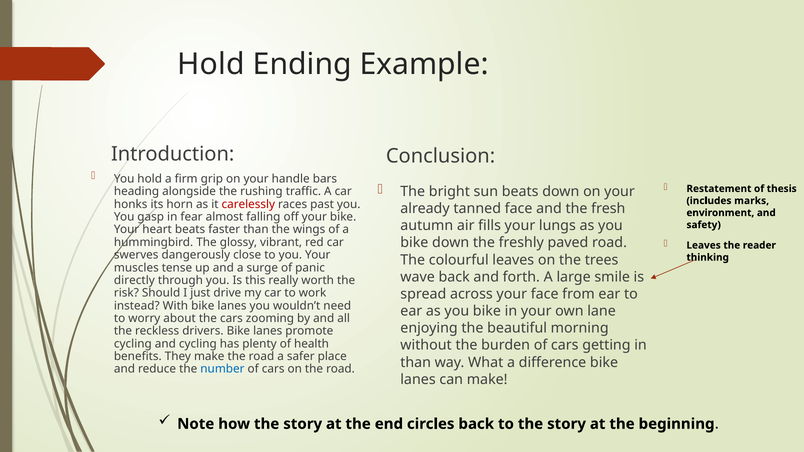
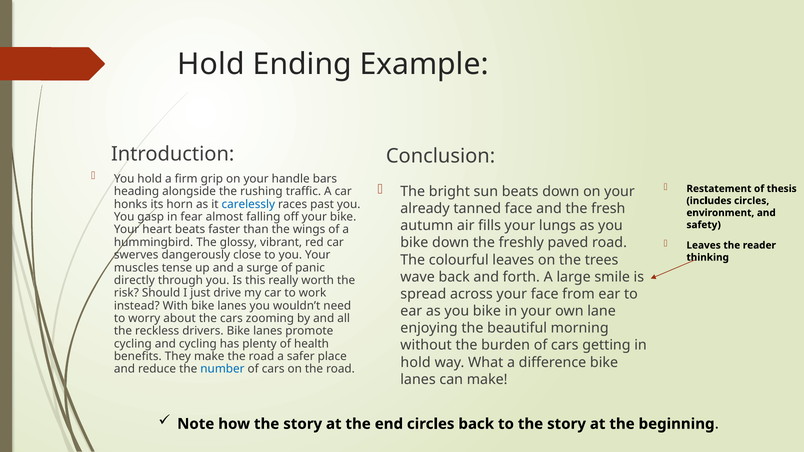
includes marks: marks -> circles (752, 201)
carelessly colour: red -> blue (248, 204)
than: than -> hold (416, 363)
